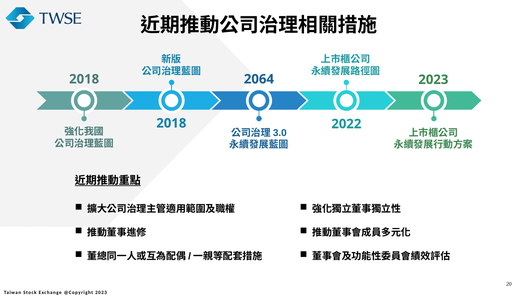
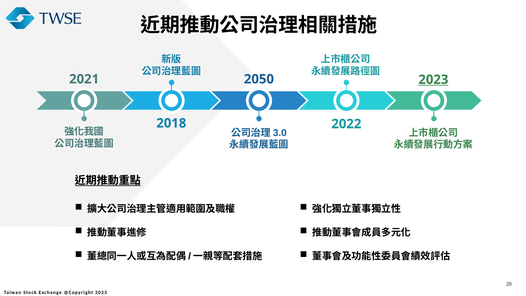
2018: 2018 -> 2021 (84, 79)
2064: 2064 -> 2050 (259, 79)
2023 underline: none -> present (433, 80)
